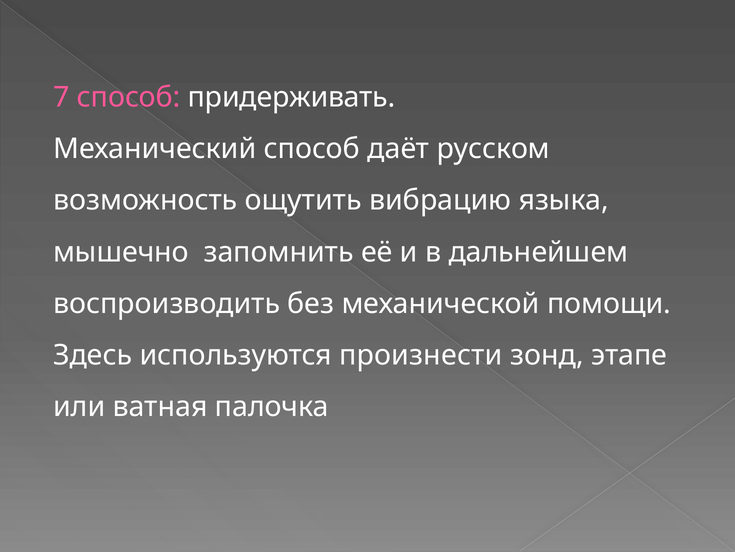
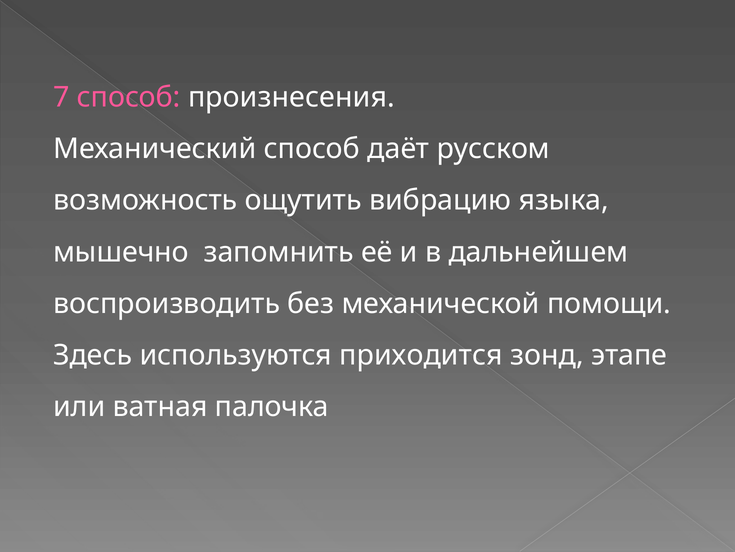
придерживать: придерживать -> произнесения (291, 97)
произнести: произнести -> приходится (421, 355)
